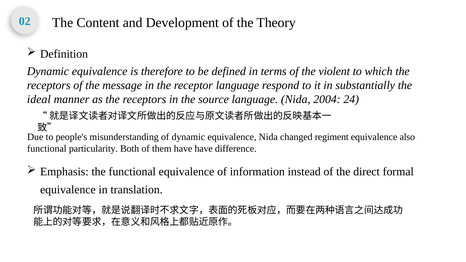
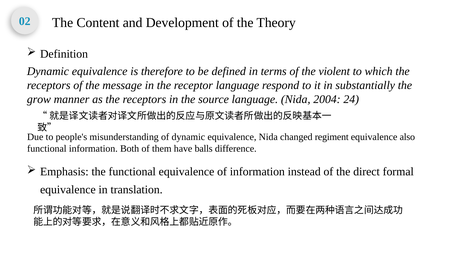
ideal: ideal -> grow (39, 99)
functional particularity: particularity -> information (93, 149)
have have: have -> balls (204, 149)
